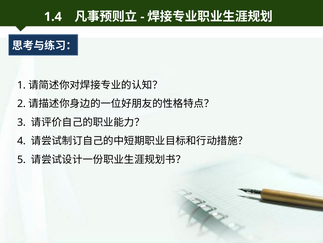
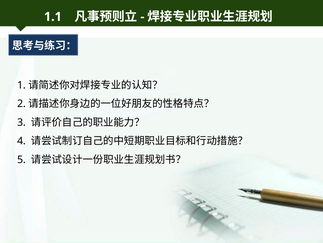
1.4: 1.4 -> 1.1 (53, 17)
